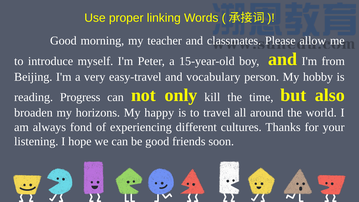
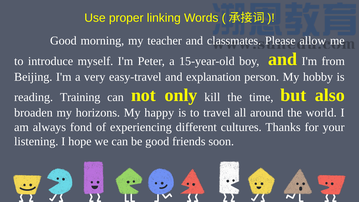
vocabulary: vocabulary -> explanation (213, 77)
Progress: Progress -> Training (80, 97)
